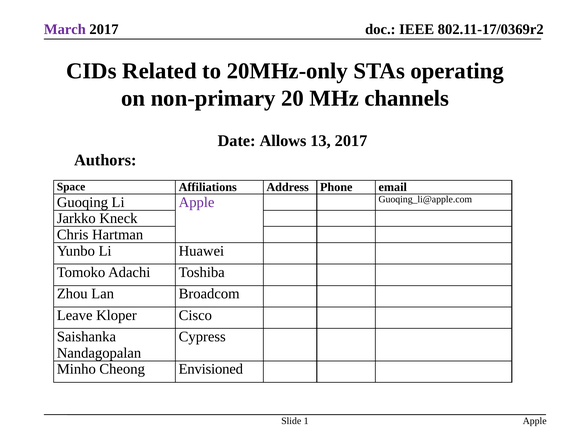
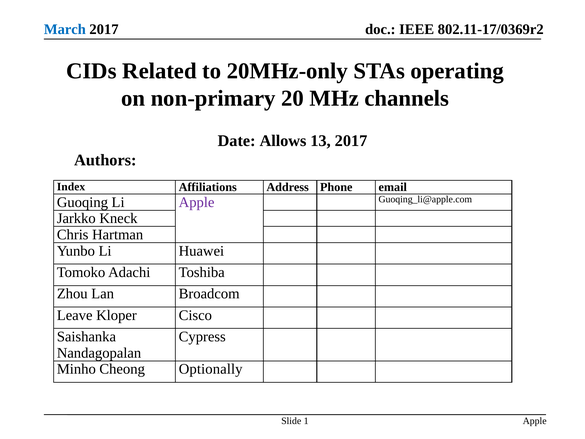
March colour: purple -> blue (65, 29)
Space: Space -> Index (71, 187)
Envisioned: Envisioned -> Optionally (211, 369)
